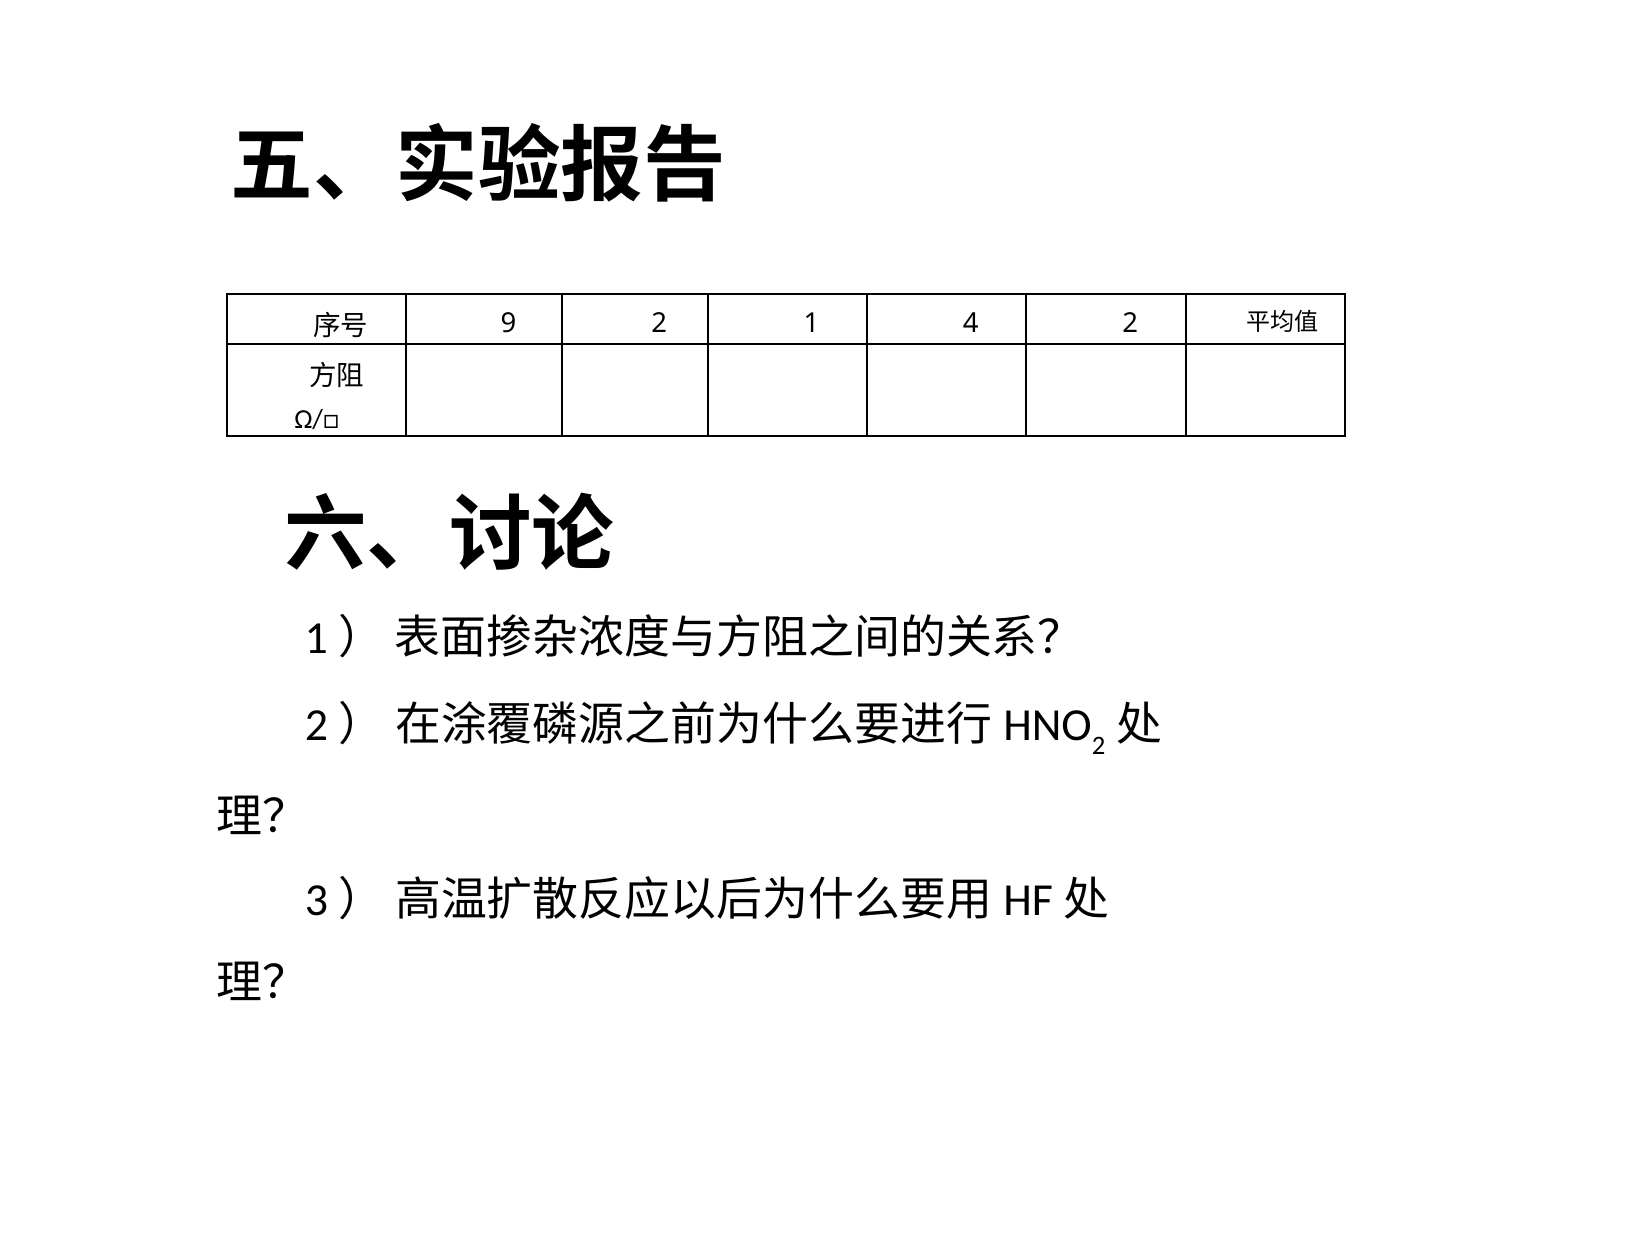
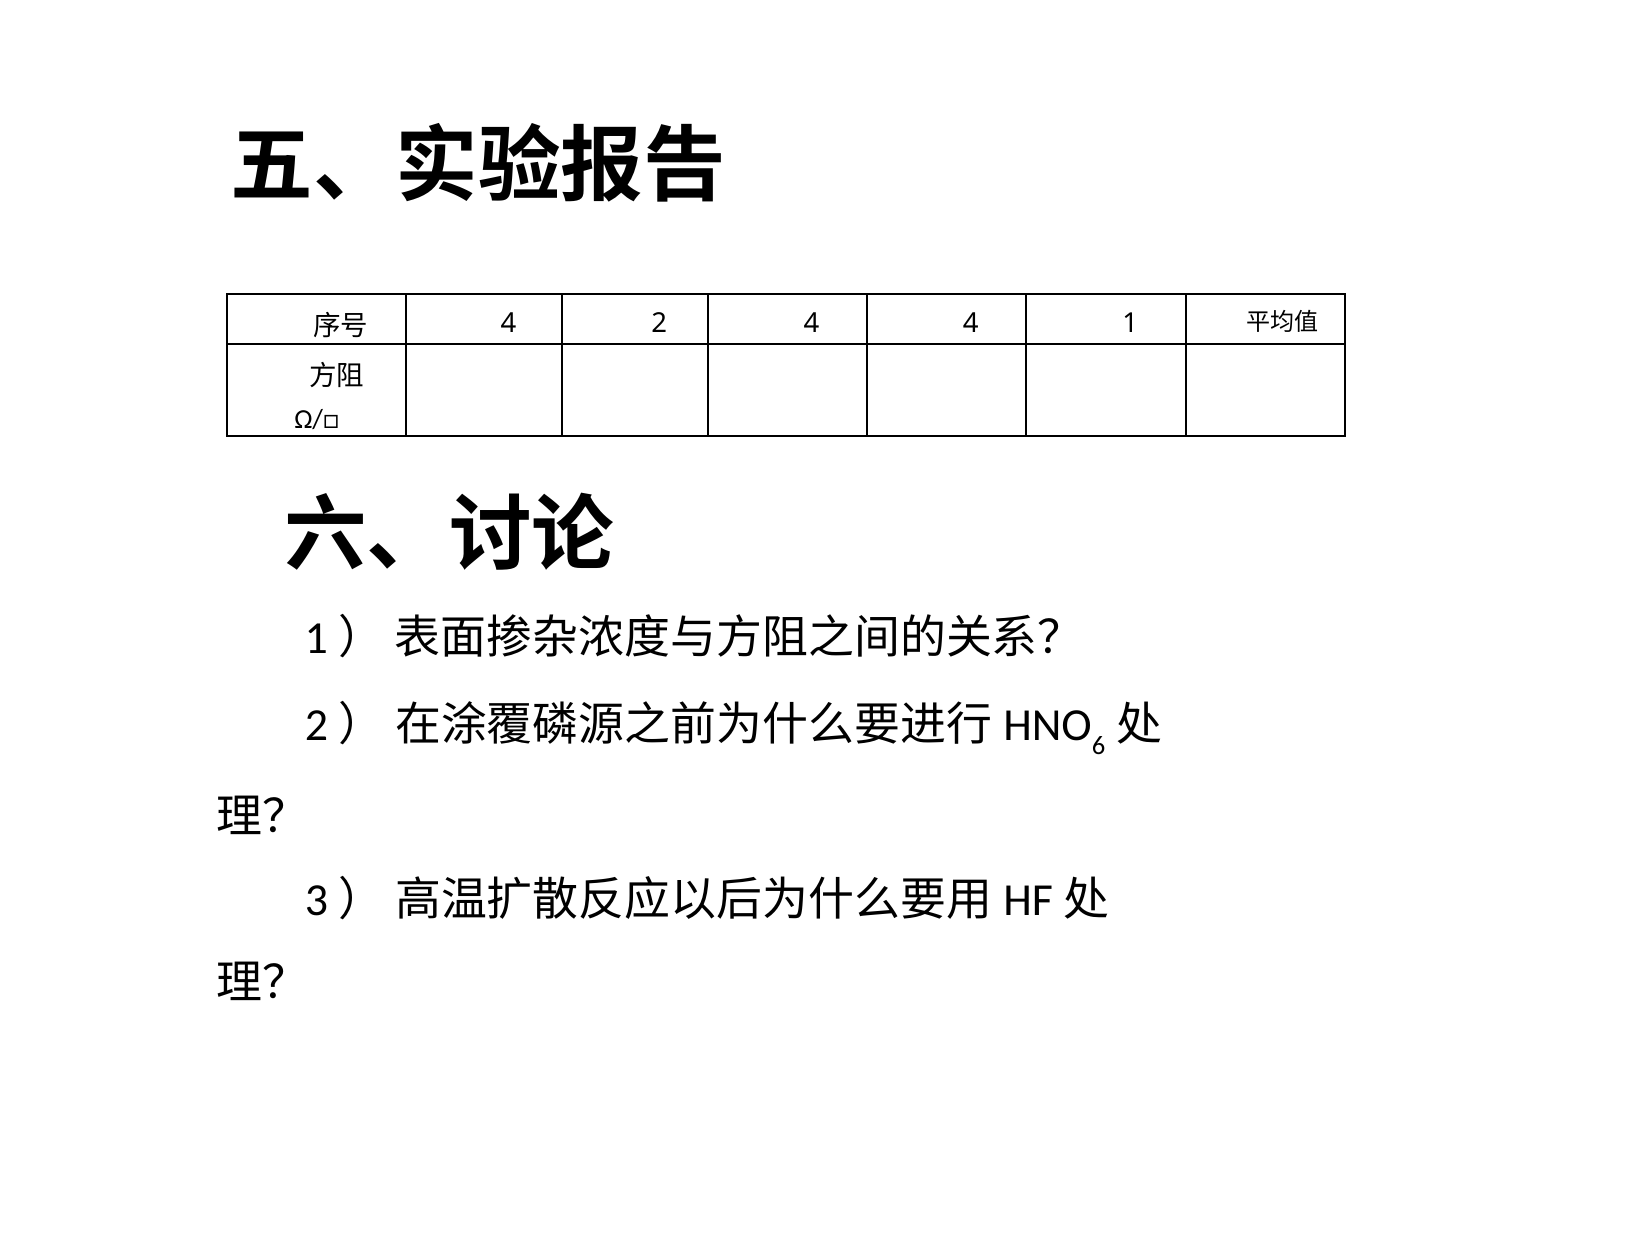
9: 9 -> 4 (509, 324)
2 1: 1 -> 4 (811, 324)
4 2: 2 -> 1 (1130, 324)
2: 2 -> 6 (1099, 746)
